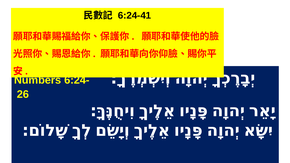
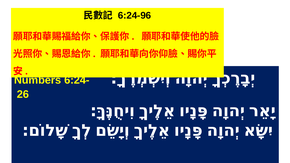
6:24-41: 6:24-41 -> 6:24-96 (135, 15)
